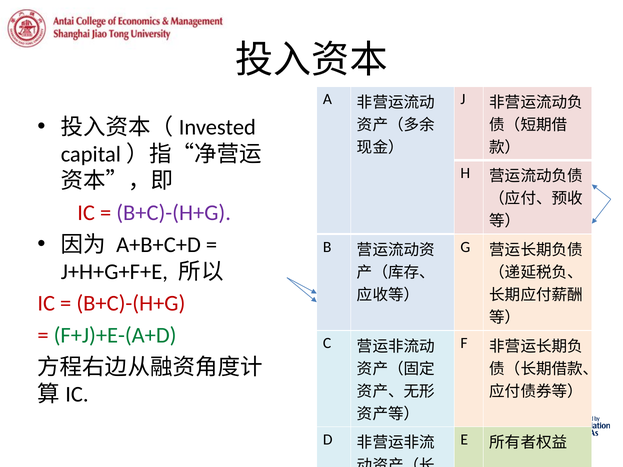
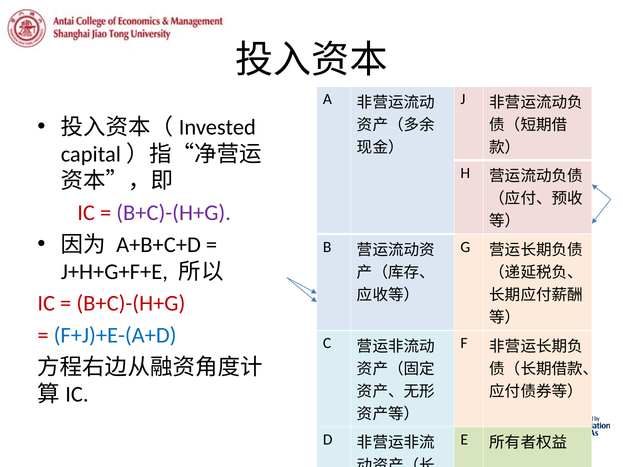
F+J)+E-(A+D colour: green -> blue (115, 335)
